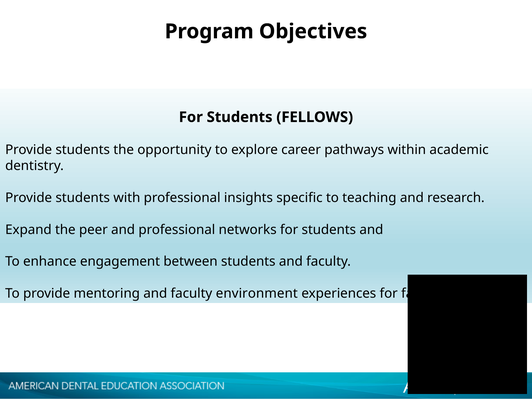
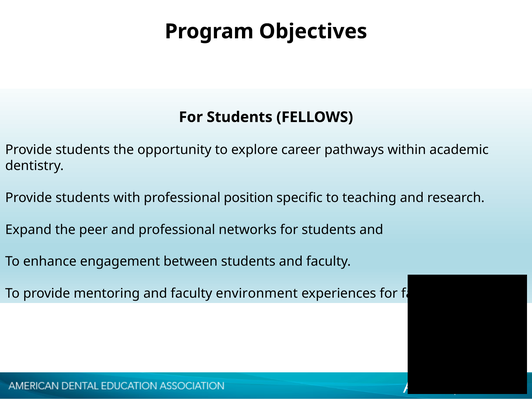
insights: insights -> position (248, 198)
